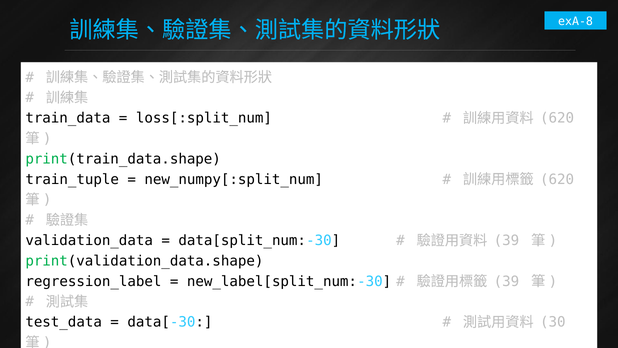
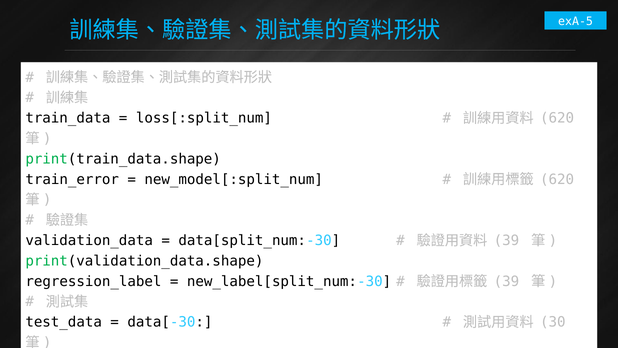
exA-8: exA-8 -> exA-5 (576, 21)
train_tuple: train_tuple -> train_error (72, 179)
new_numpy[:split_num: new_numpy[:split_num -> new_model[:split_num (234, 179)
